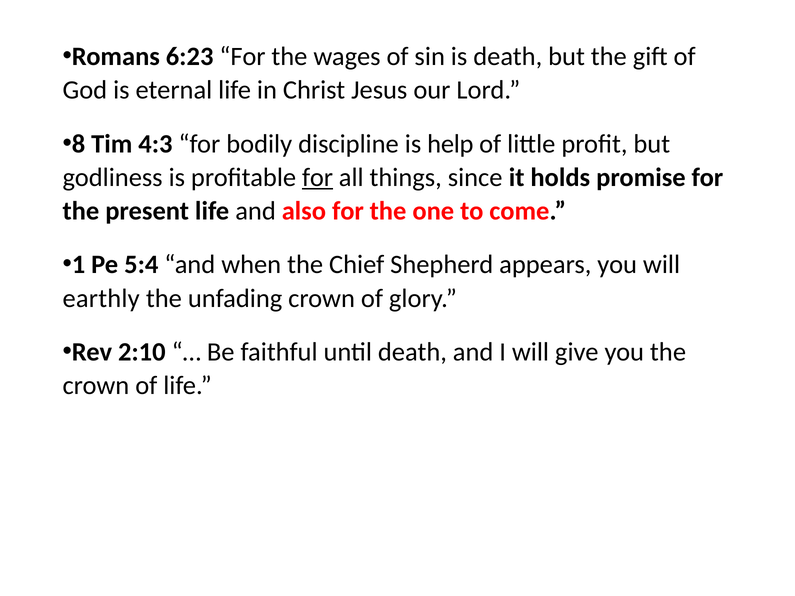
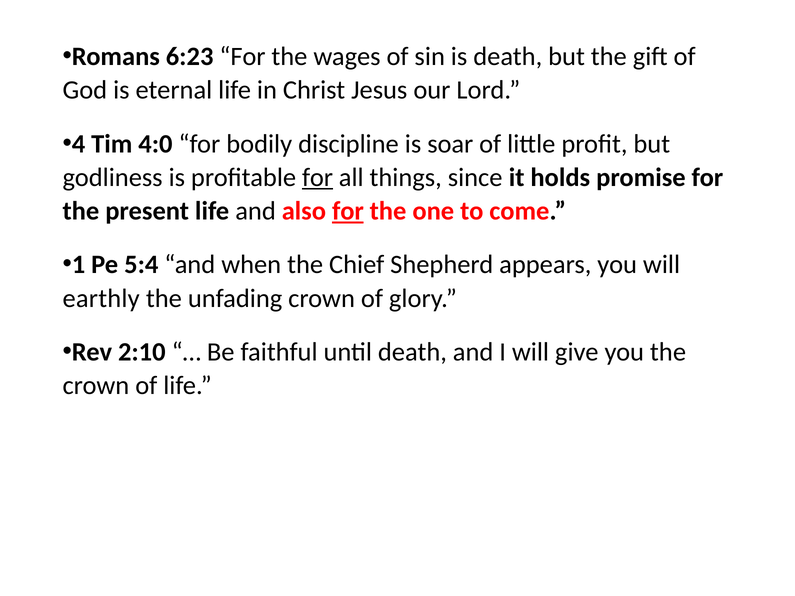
8: 8 -> 4 (79, 144)
4:3: 4:3 -> 4:0 (155, 144)
help: help -> soar (450, 144)
for underline: none -> present (348, 211)
